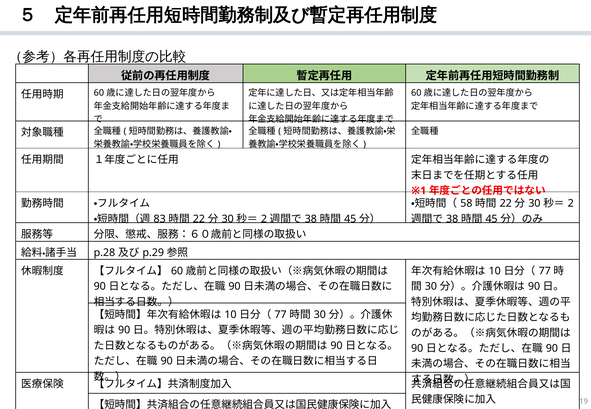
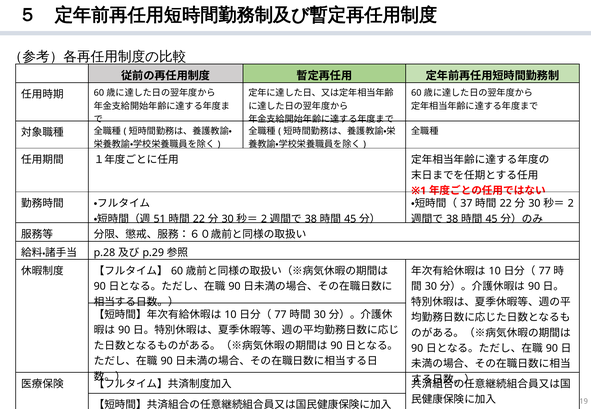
58: 58 -> 37 (466, 204)
83: 83 -> 51 (160, 219)
